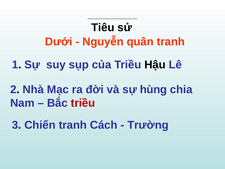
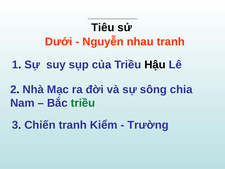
quân: quân -> nhau (140, 42)
hùng: hùng -> sông (153, 89)
triều colour: red -> green (83, 103)
Cách: Cách -> Kiểm (104, 125)
